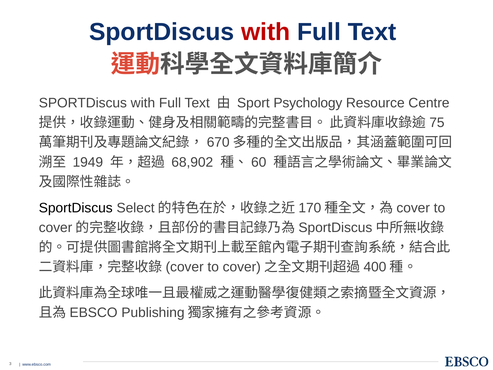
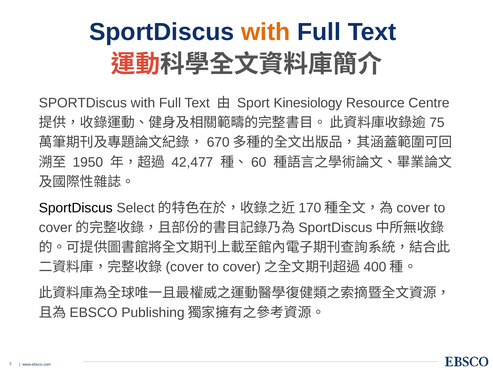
with colour: red -> orange (266, 32)
Psychology: Psychology -> Kinesiology (308, 103)
1949: 1949 -> 1950 (88, 162)
68,902: 68,902 -> 42,477 (192, 162)
